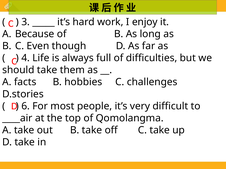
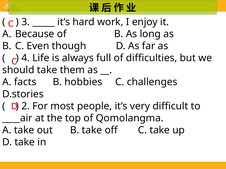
6: 6 -> 2 (26, 106)
